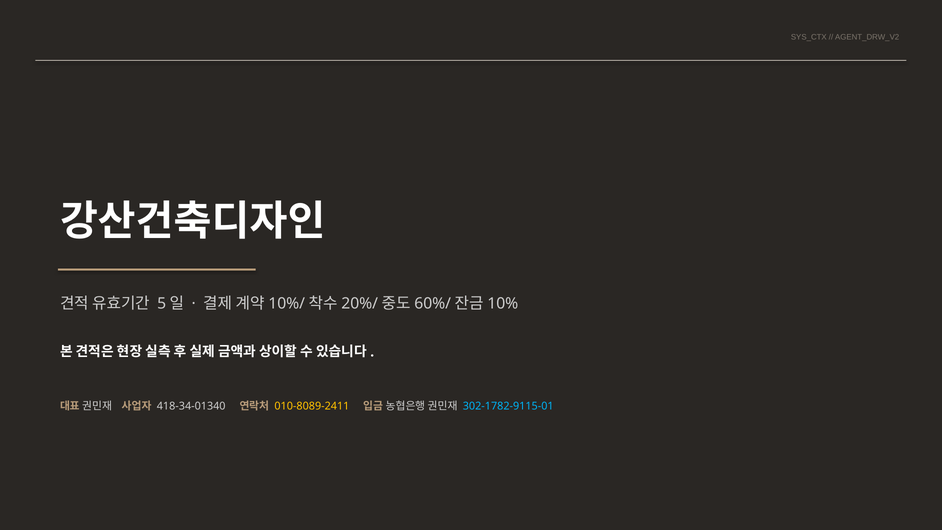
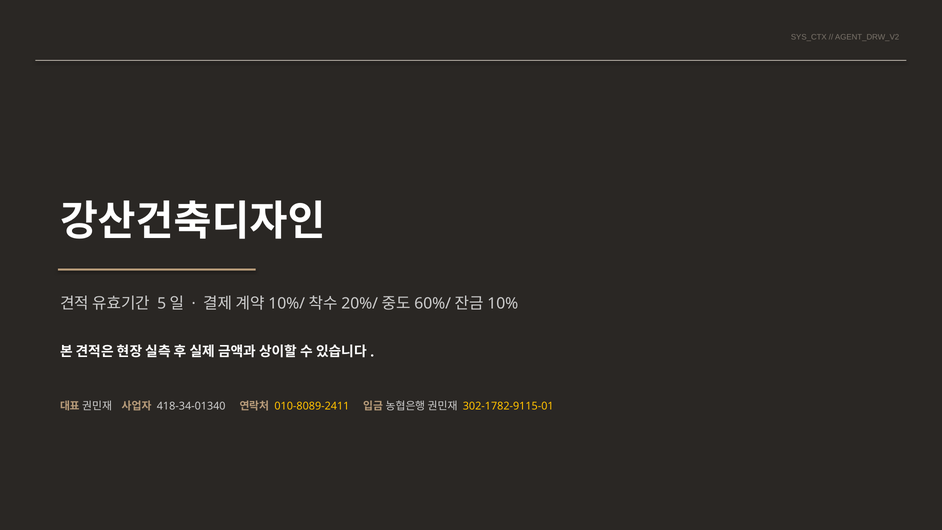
302-1782-9115-01 colour: light blue -> yellow (508, 406)
